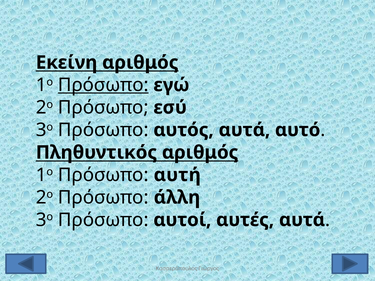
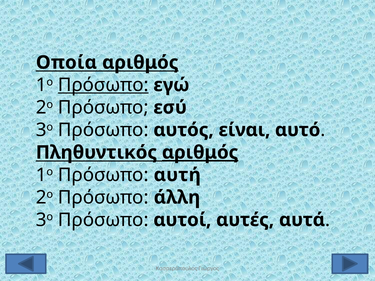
Εκείνη: Εκείνη -> Οποία (66, 63)
αυτός αυτά: αυτά -> είναι (244, 130)
αριθμός underline: none -> present (200, 153)
